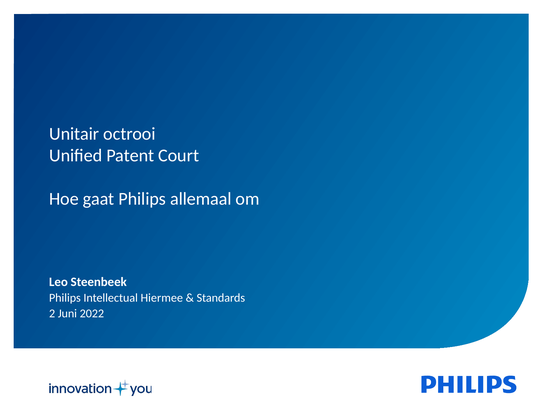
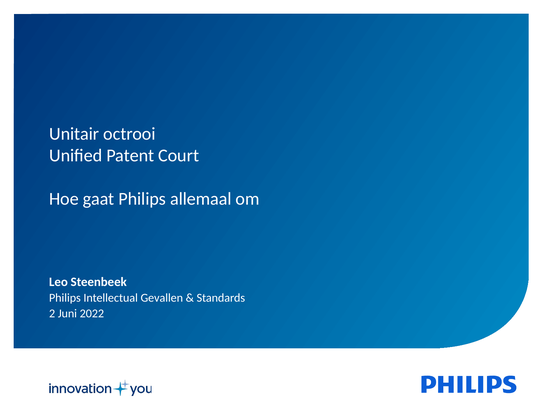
Hiermee: Hiermee -> Gevallen (162, 298)
